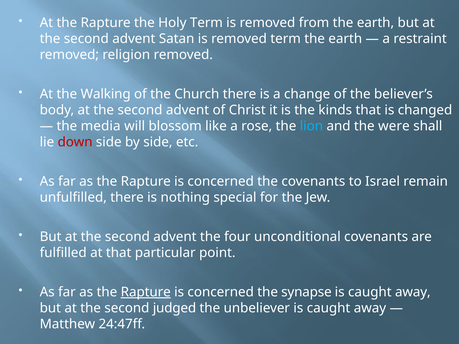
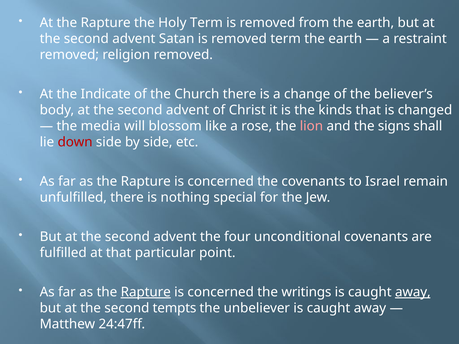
Walking: Walking -> Indicate (106, 94)
lion colour: light blue -> pink (311, 126)
were: were -> signs (394, 126)
synapse: synapse -> writings (306, 292)
away underline: none -> present (413, 292)
judged: judged -> tempts (175, 308)
